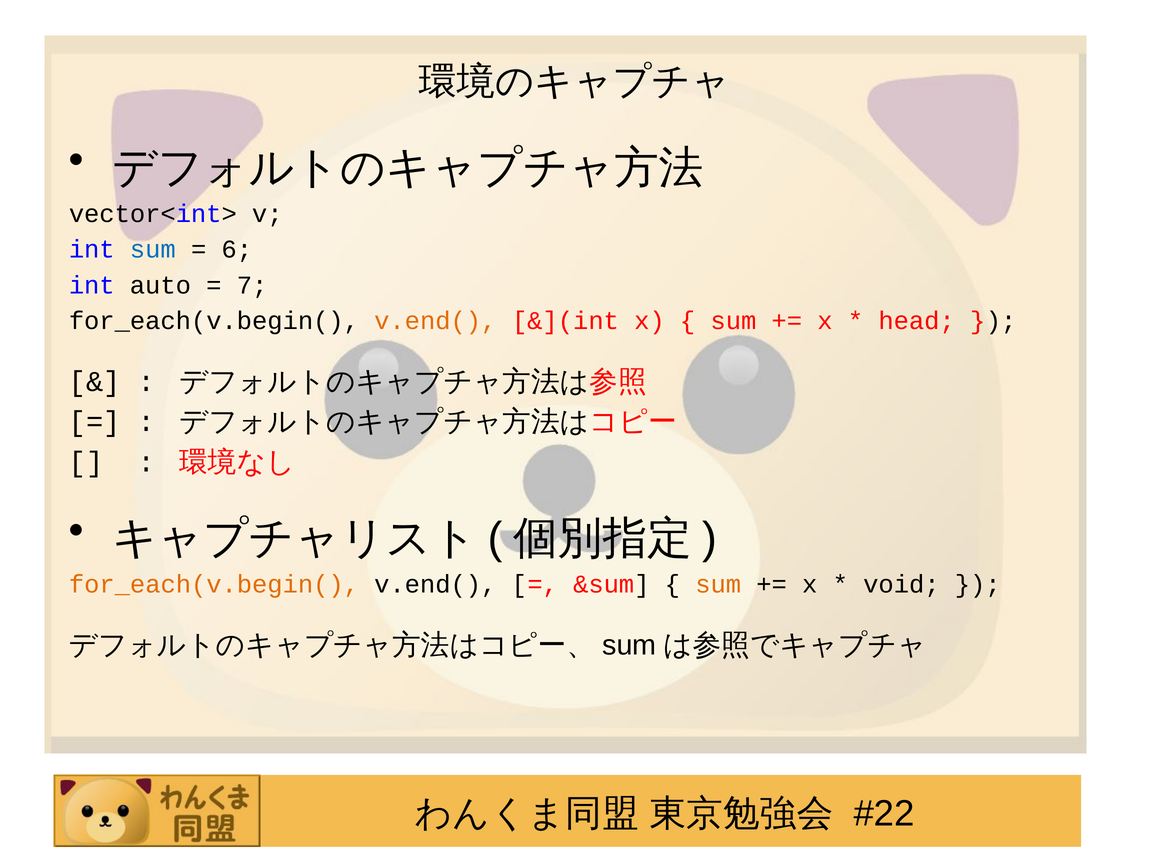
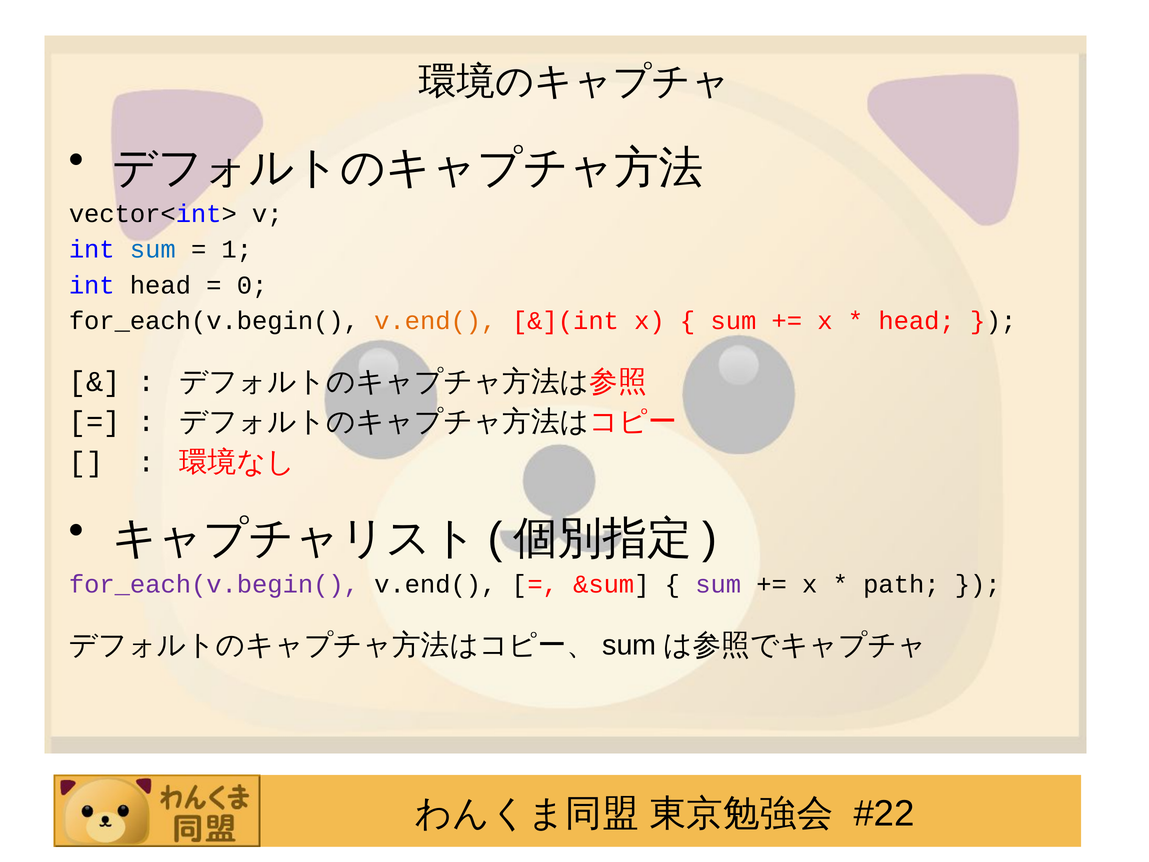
6: 6 -> 1 (237, 249)
int auto: auto -> head (160, 285)
7: 7 -> 0 (252, 285)
for_each(v.begin( colour: orange -> purple (214, 584)
sum colour: orange -> purple (718, 584)
void: void -> path (901, 584)
